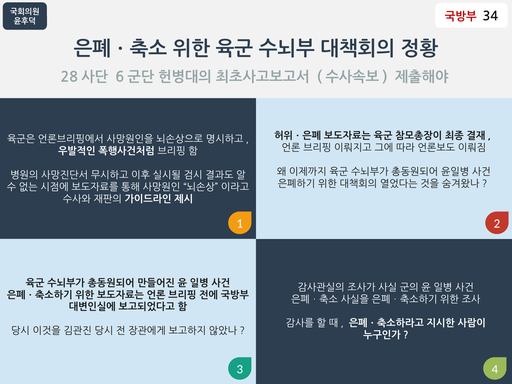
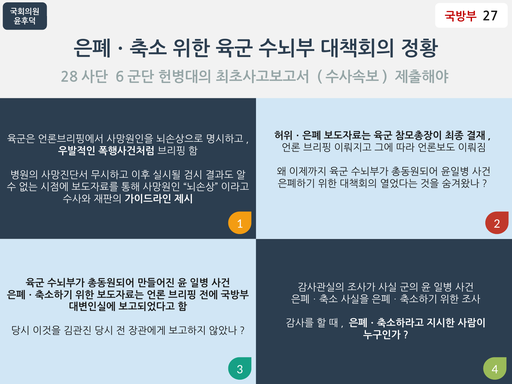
34: 34 -> 27 (490, 16)
